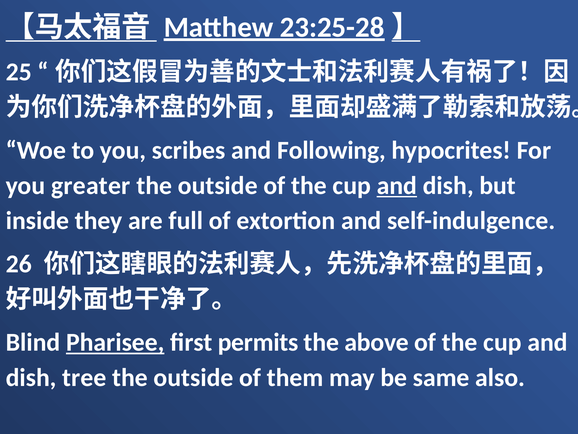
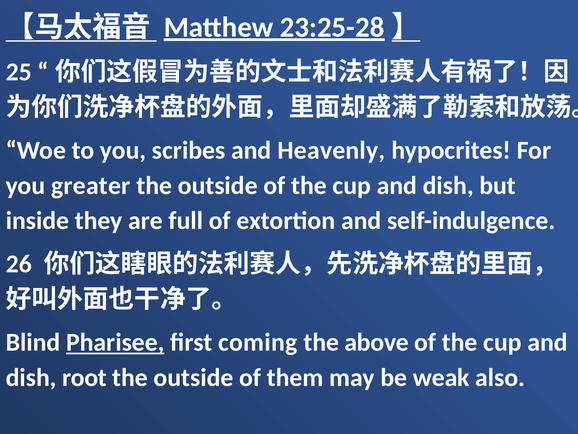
Following: Following -> Heavenly (331, 150)
and underline: present -> none (397, 185)
permits: permits -> coming (258, 342)
tree: tree -> root (84, 377)
same: same -> weak (441, 377)
